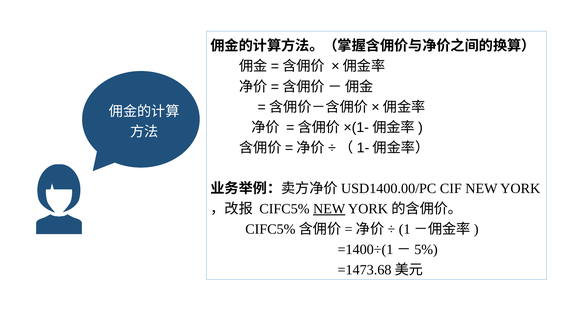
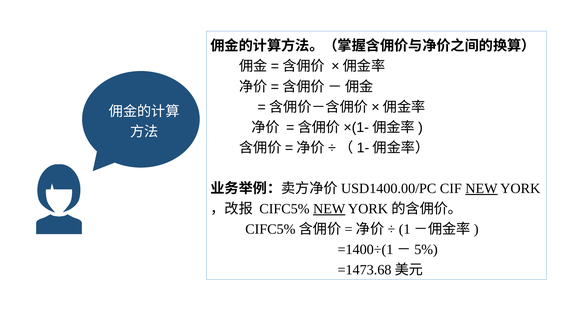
NEW underline: none -> present (481, 188)
